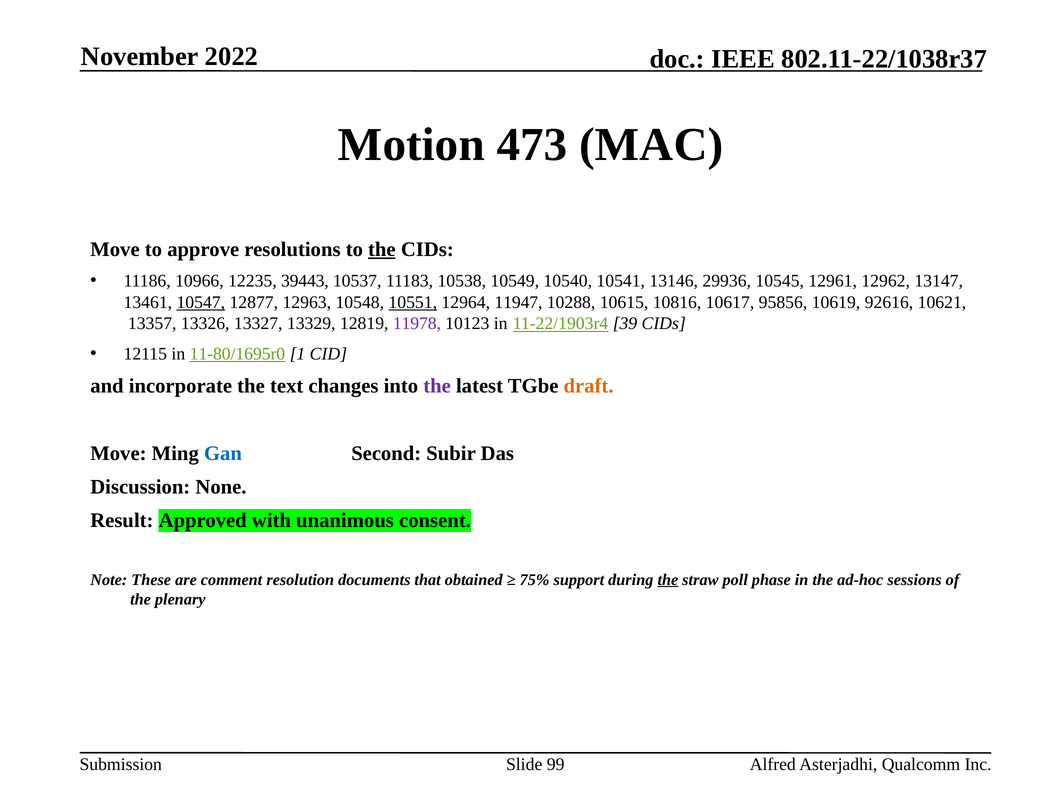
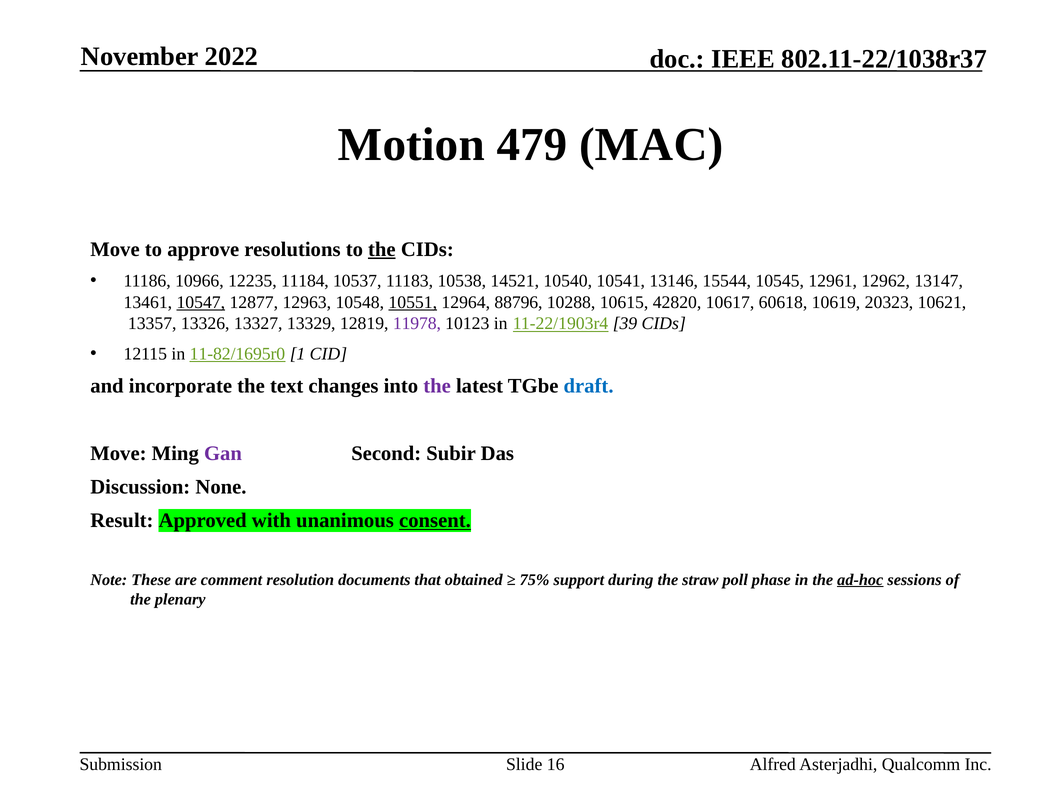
473: 473 -> 479 (532, 145)
39443: 39443 -> 11184 (305, 281)
10549: 10549 -> 14521 (515, 281)
29936: 29936 -> 15544 (727, 281)
11947: 11947 -> 88796 (518, 302)
10816: 10816 -> 42820 (677, 302)
95856: 95856 -> 60618 (783, 302)
92616: 92616 -> 20323 (889, 302)
11-80/1695r0: 11-80/1695r0 -> 11-82/1695r0 (237, 354)
draft colour: orange -> blue (589, 386)
Gan colour: blue -> purple (223, 453)
consent underline: none -> present (435, 520)
the underline: present -> none (668, 579)
ad-hoc underline: none -> present (860, 579)
99: 99 -> 16 (556, 764)
